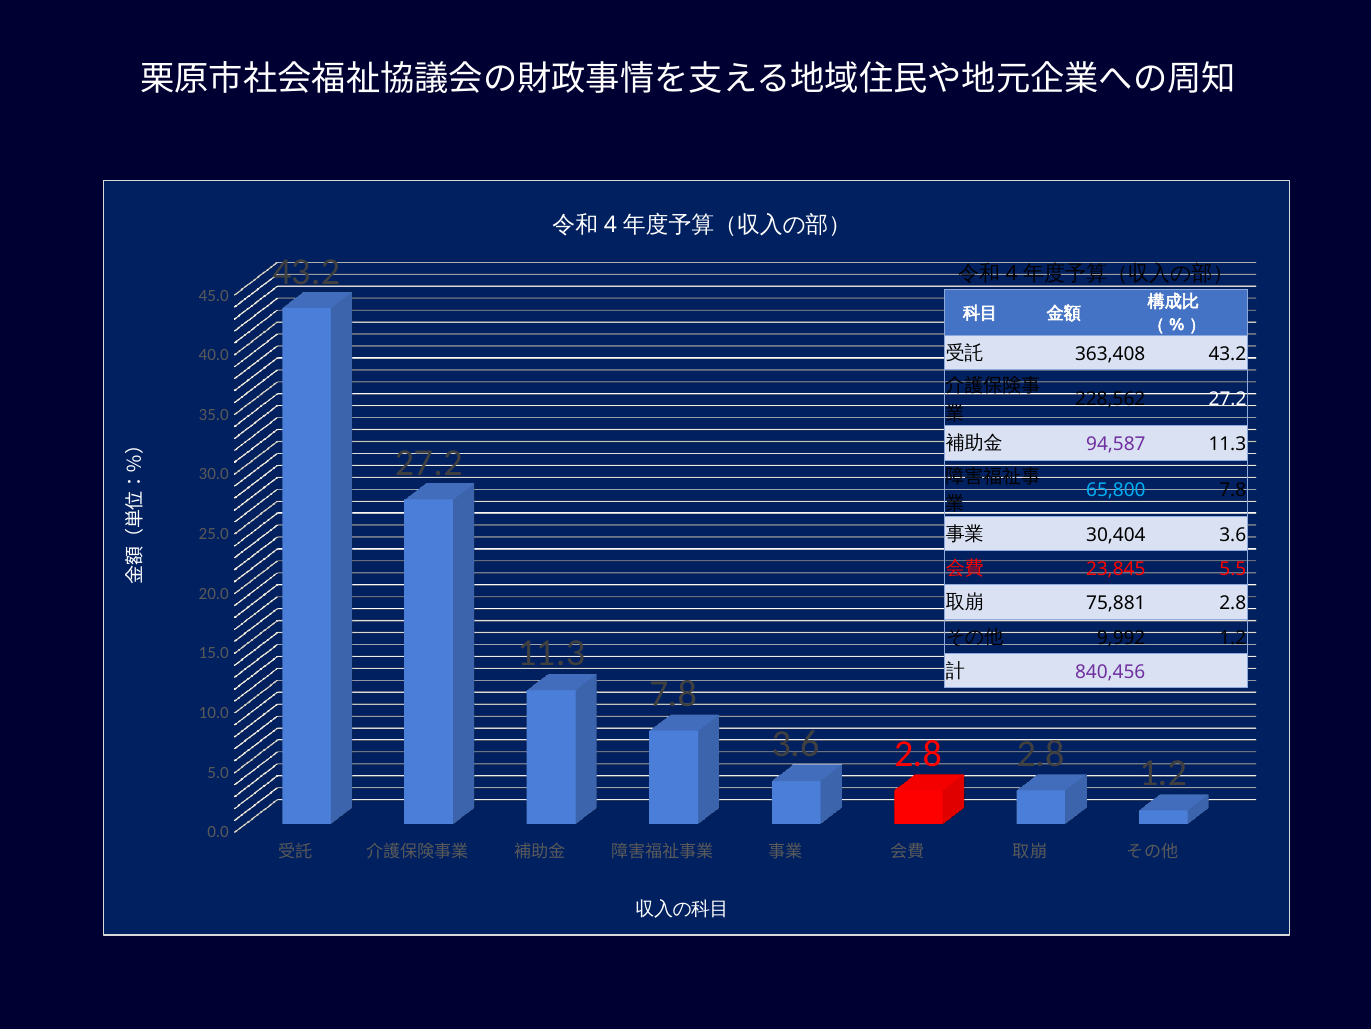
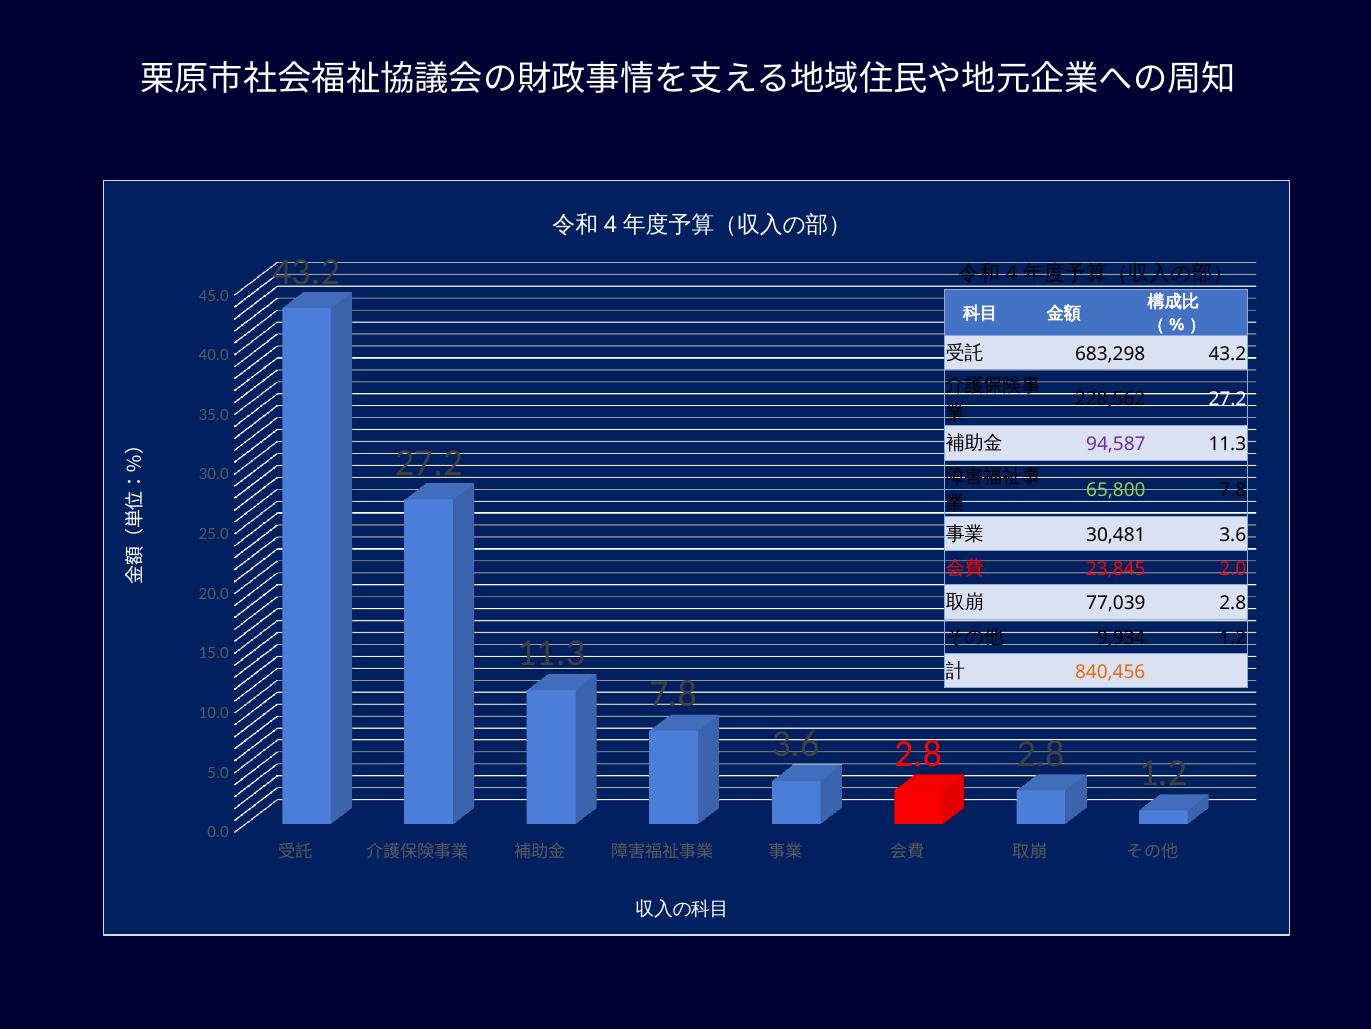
363,408: 363,408 -> 683,298 (1110, 354)
65,800 colour: light blue -> light green (1116, 490)
30,404: 30,404 -> 30,481 (1116, 535)
5.5: 5.5 -> 2.0 (1233, 569)
75,881: 75,881 -> 77,039 (1116, 603)
9,992: 9,992 -> 9,934 (1121, 637)
840,456 colour: purple -> orange (1110, 672)
